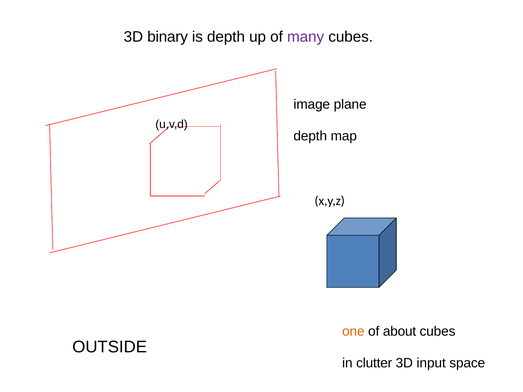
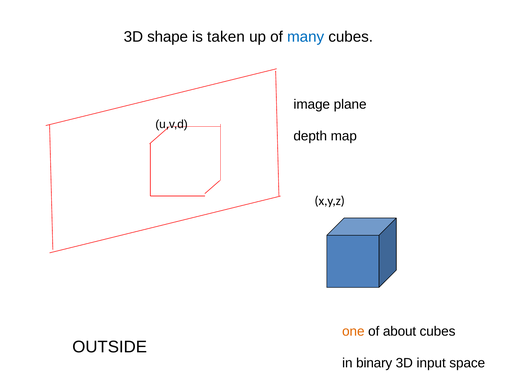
binary: binary -> shape (168, 37)
is depth: depth -> taken (226, 37)
many colour: purple -> blue (306, 37)
clutter: clutter -> binary (374, 363)
